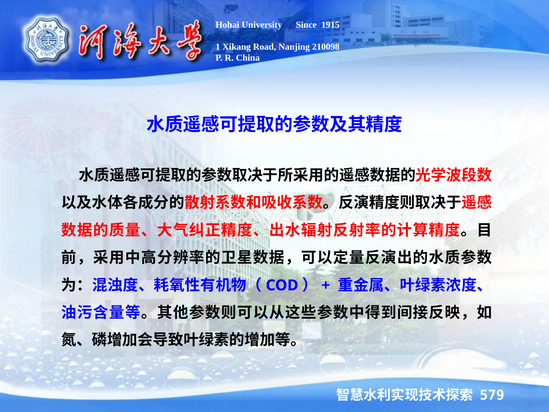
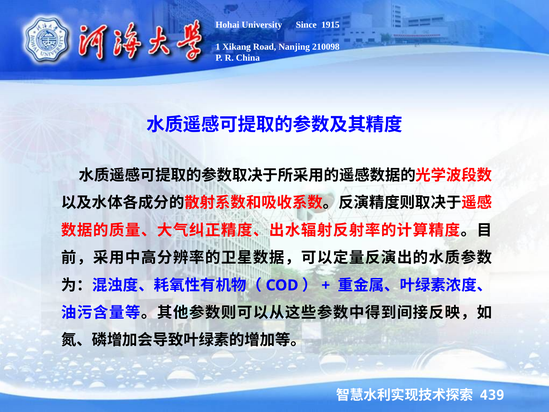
579: 579 -> 439 (492, 395)
